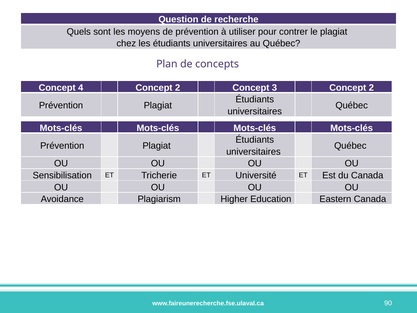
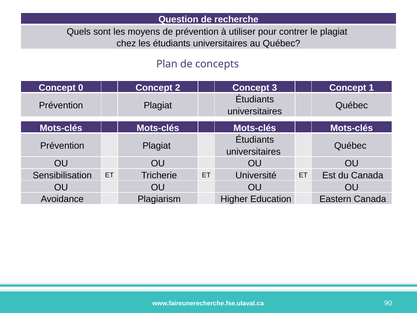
4: 4 -> 0 (81, 88)
3 Concept 2: 2 -> 1 (371, 88)
